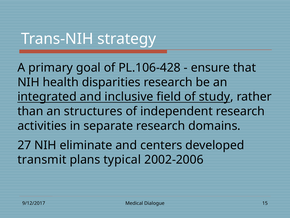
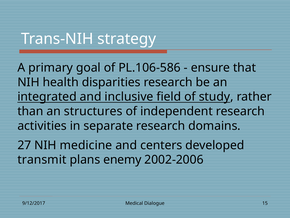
PL.106-428: PL.106-428 -> PL.106-586 (150, 68)
eliminate: eliminate -> medicine (86, 145)
typical: typical -> enemy (122, 159)
